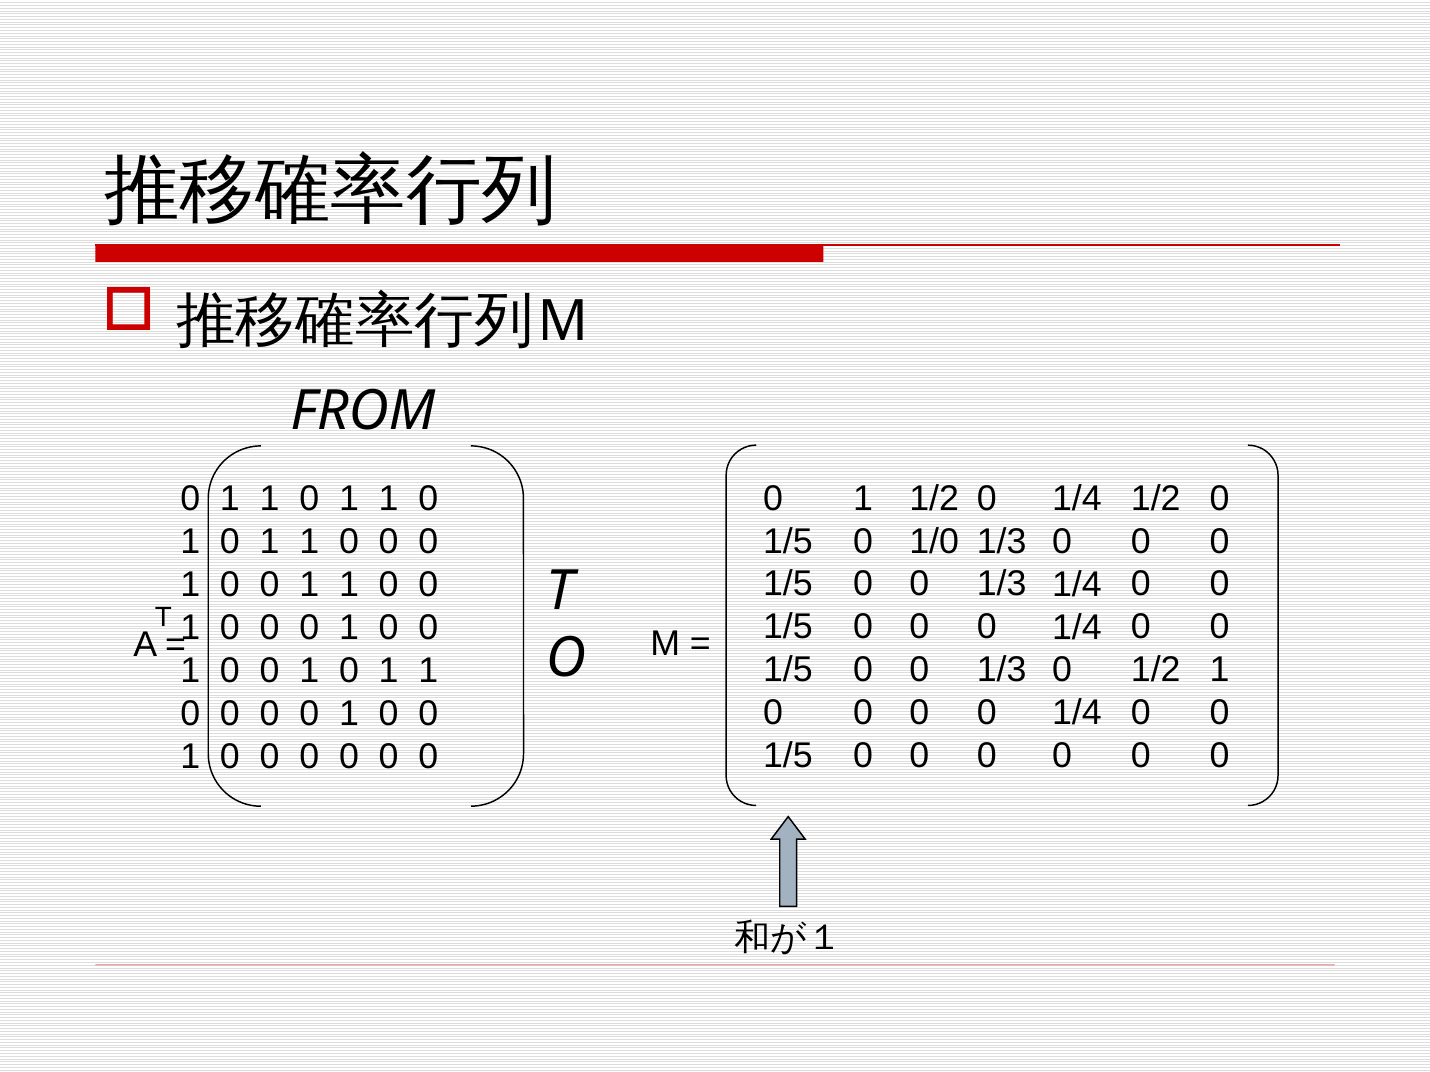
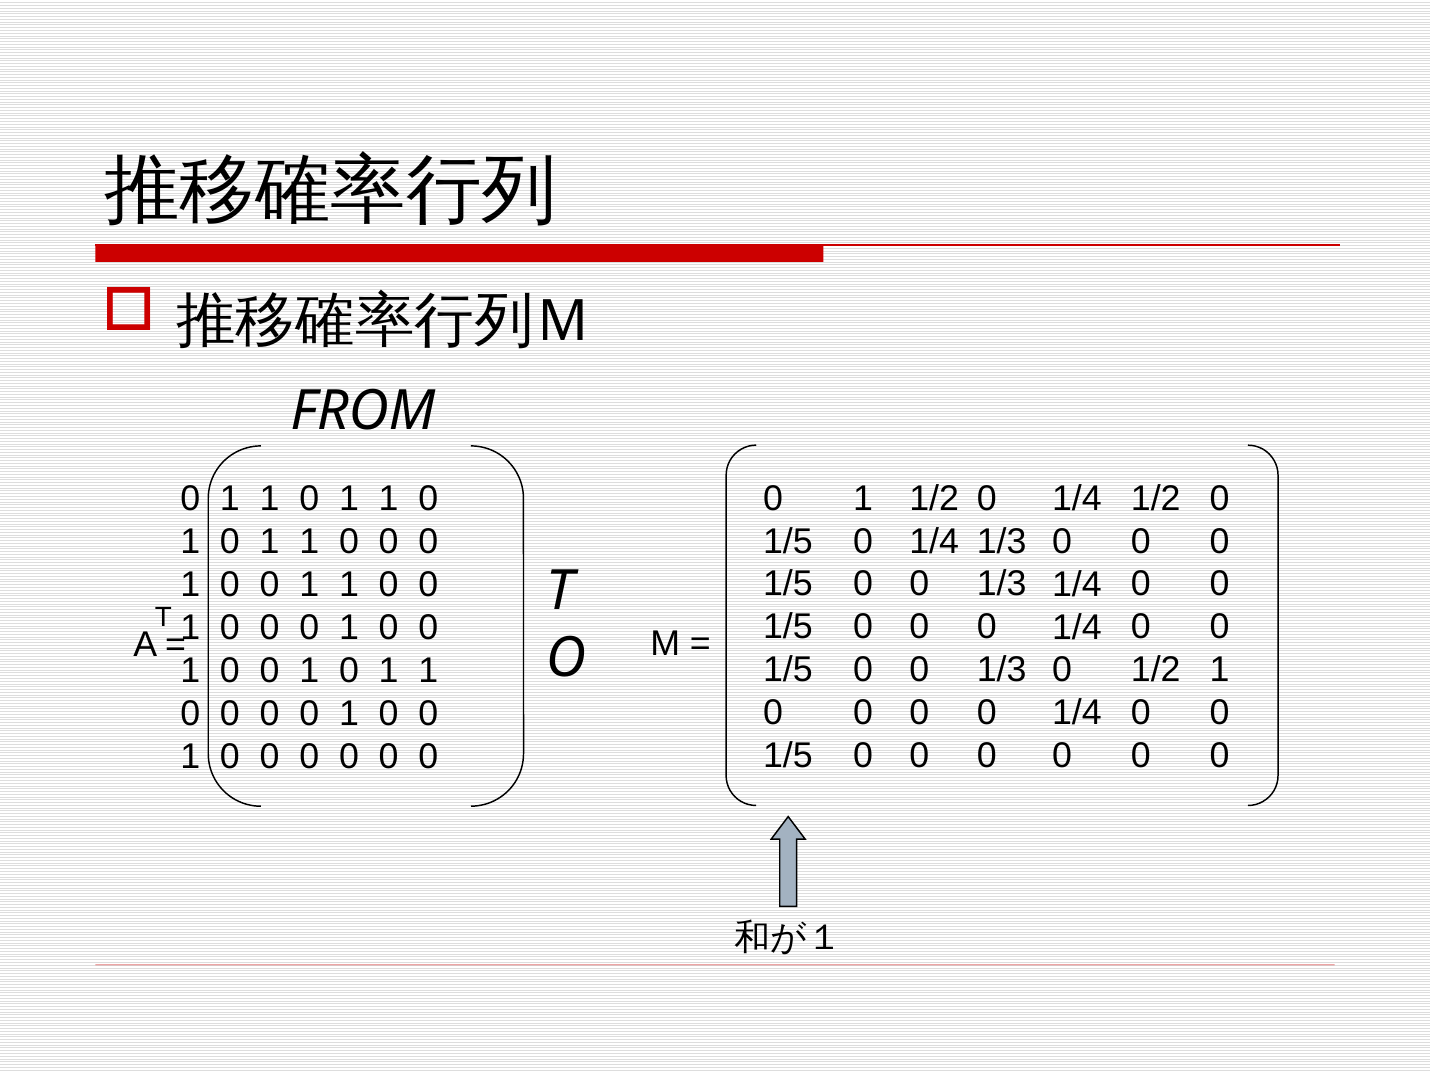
1/0: 1/0 -> 1/4 (934, 542)
